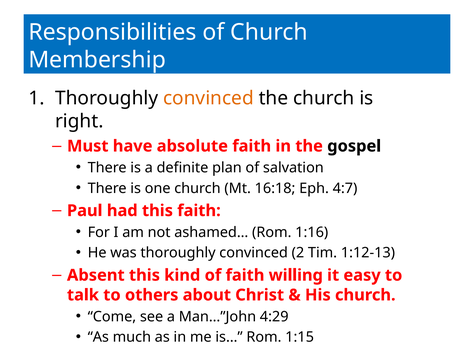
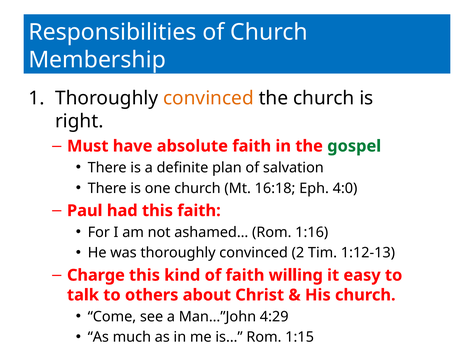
gospel colour: black -> green (354, 146)
4:7: 4:7 -> 4:0 (345, 188)
Absent: Absent -> Charge (96, 275)
